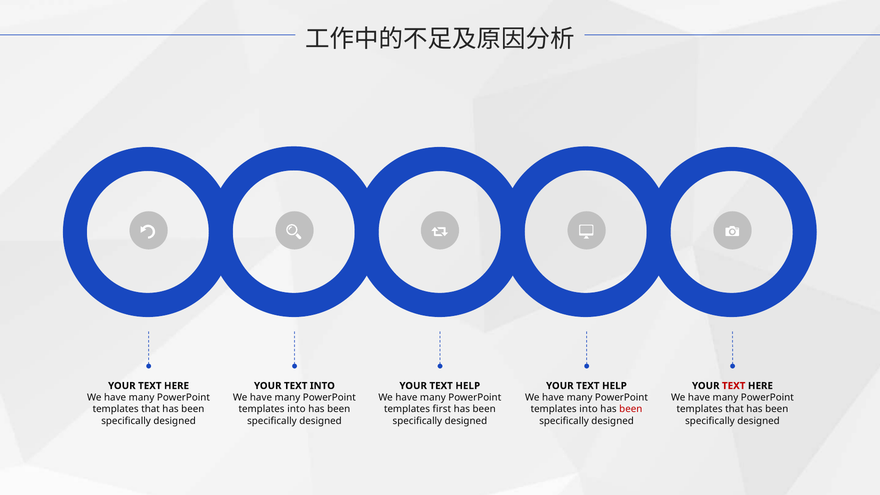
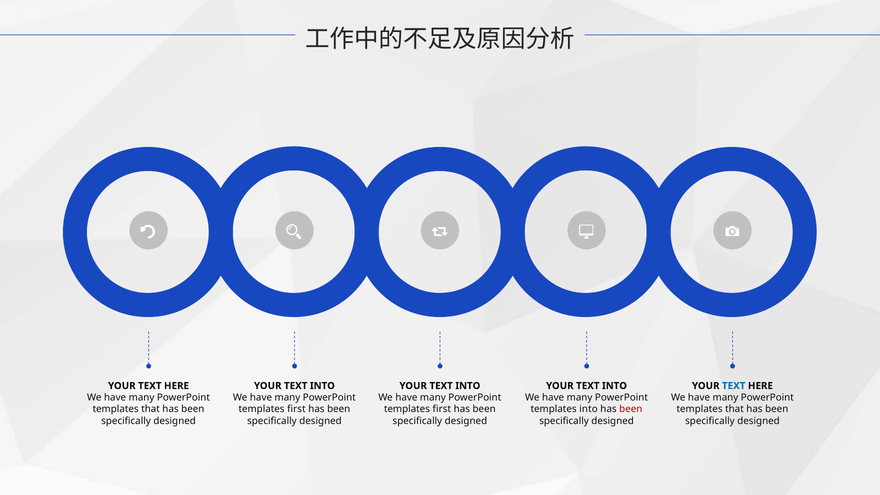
HELP: HELP -> INTO (468, 386)
HELP: HELP -> INTO (614, 386)
TEXT colour: red -> blue (734, 386)
into: into -> first (296, 409)
